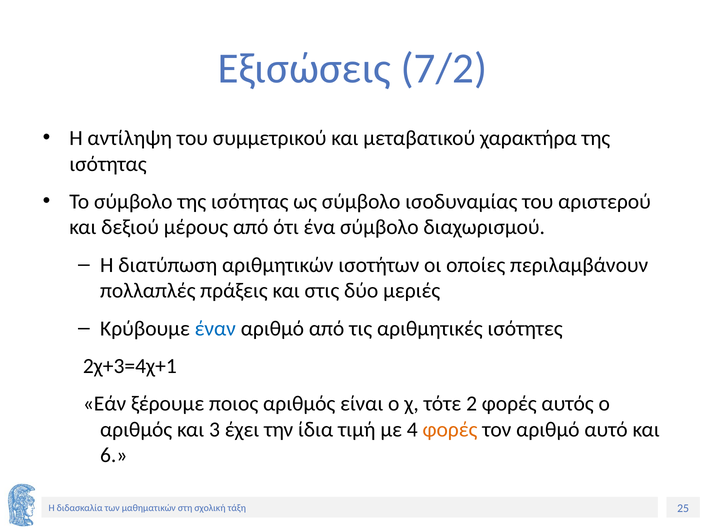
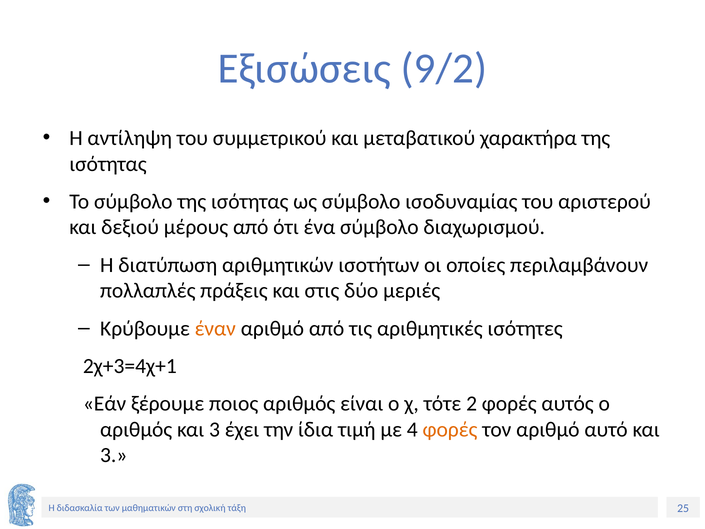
7/2: 7/2 -> 9/2 (444, 68)
έναν colour: blue -> orange (215, 328)
6: 6 -> 3 (114, 455)
